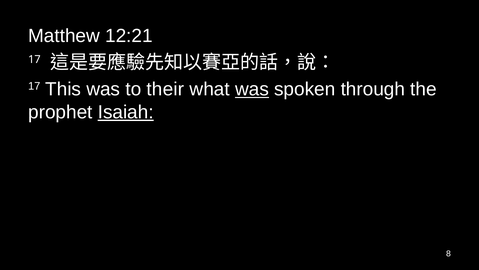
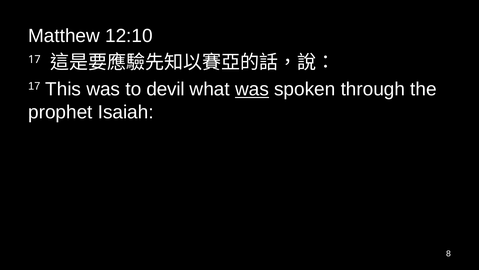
12:21: 12:21 -> 12:10 (129, 36)
their: their -> devil (166, 89)
Isaiah underline: present -> none (126, 112)
